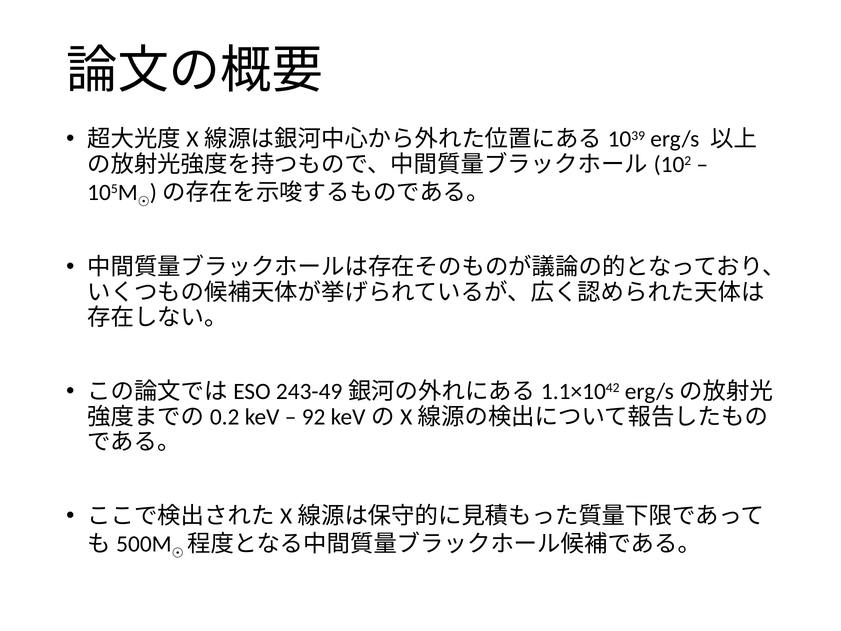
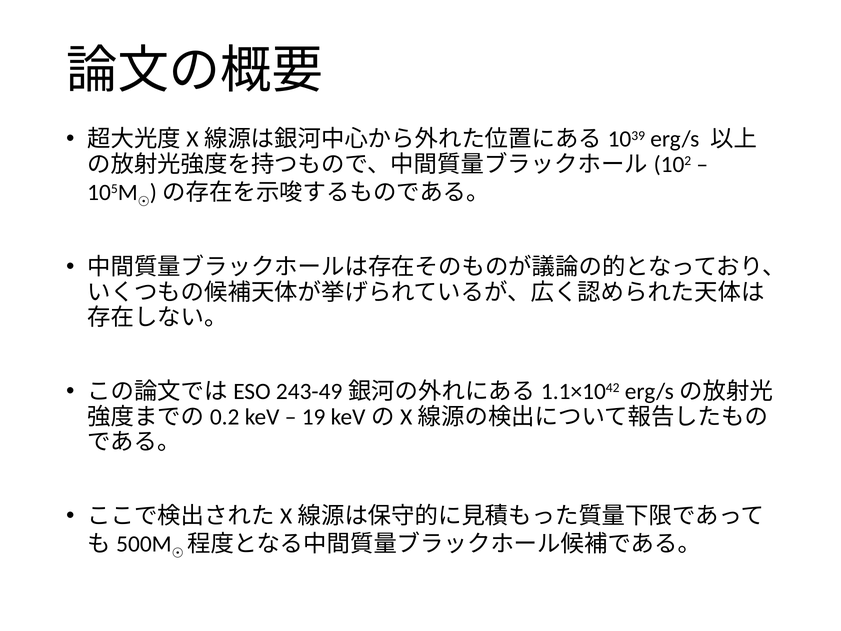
92: 92 -> 19 (314, 417)
